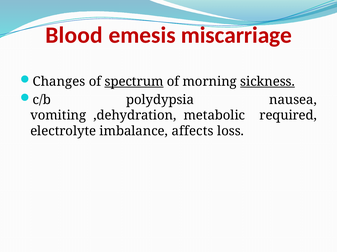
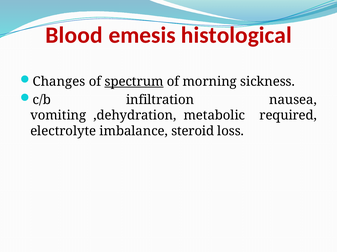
miscarriage: miscarriage -> histological (236, 35)
sickness underline: present -> none (268, 82)
polydypsia: polydypsia -> infiltration (160, 100)
affects: affects -> steroid (193, 131)
